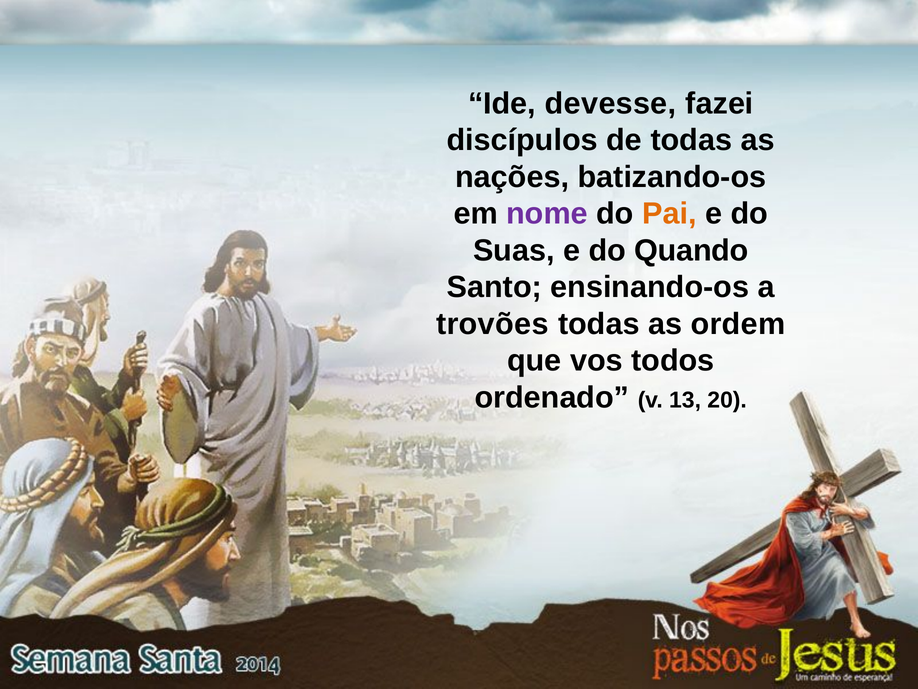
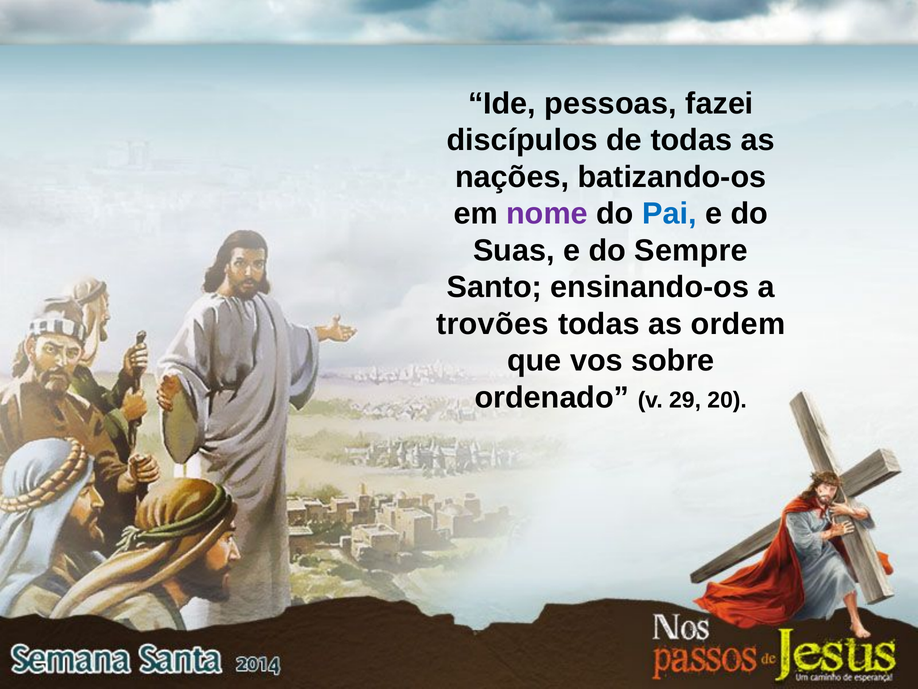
devesse: devesse -> pessoas (611, 103)
Pai colour: orange -> blue (669, 214)
Quando: Quando -> Sempre (691, 250)
todos: todos -> sobre (673, 361)
13: 13 -> 29 (685, 400)
